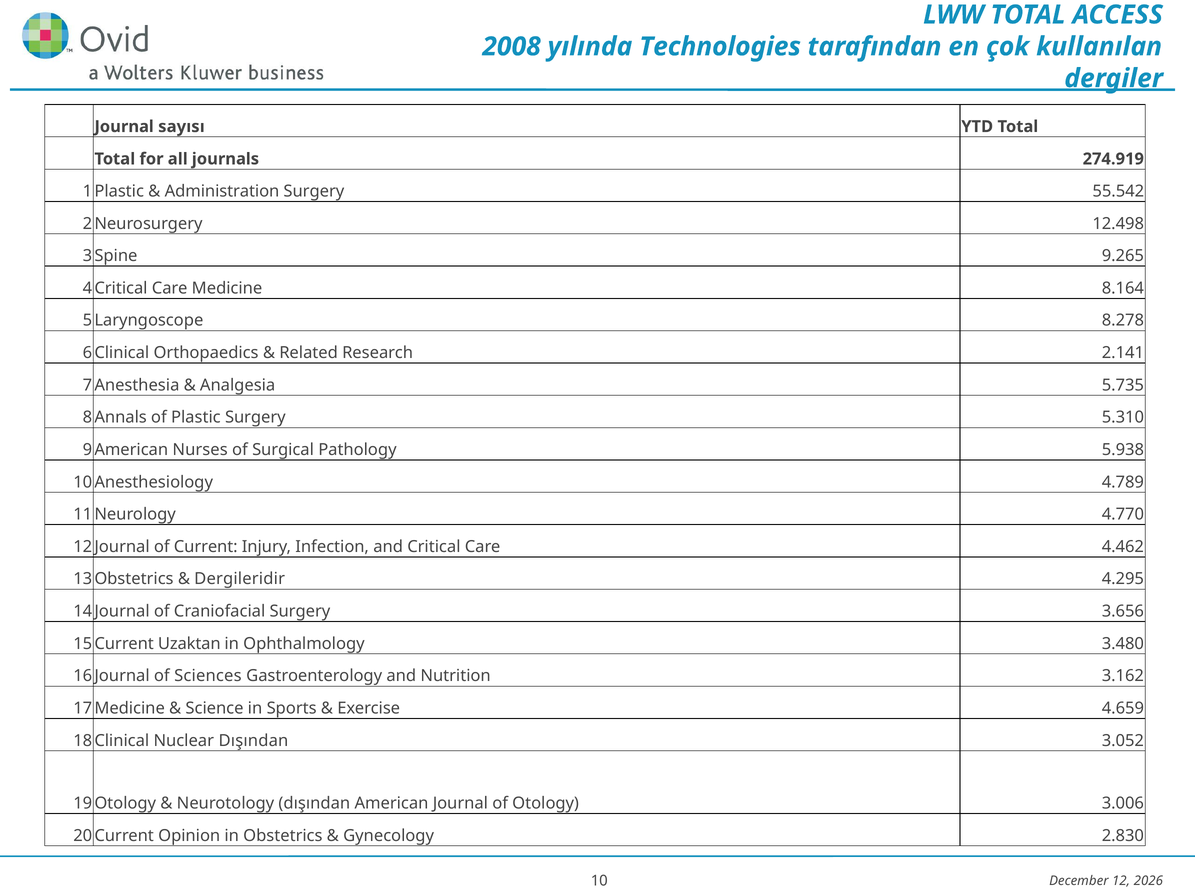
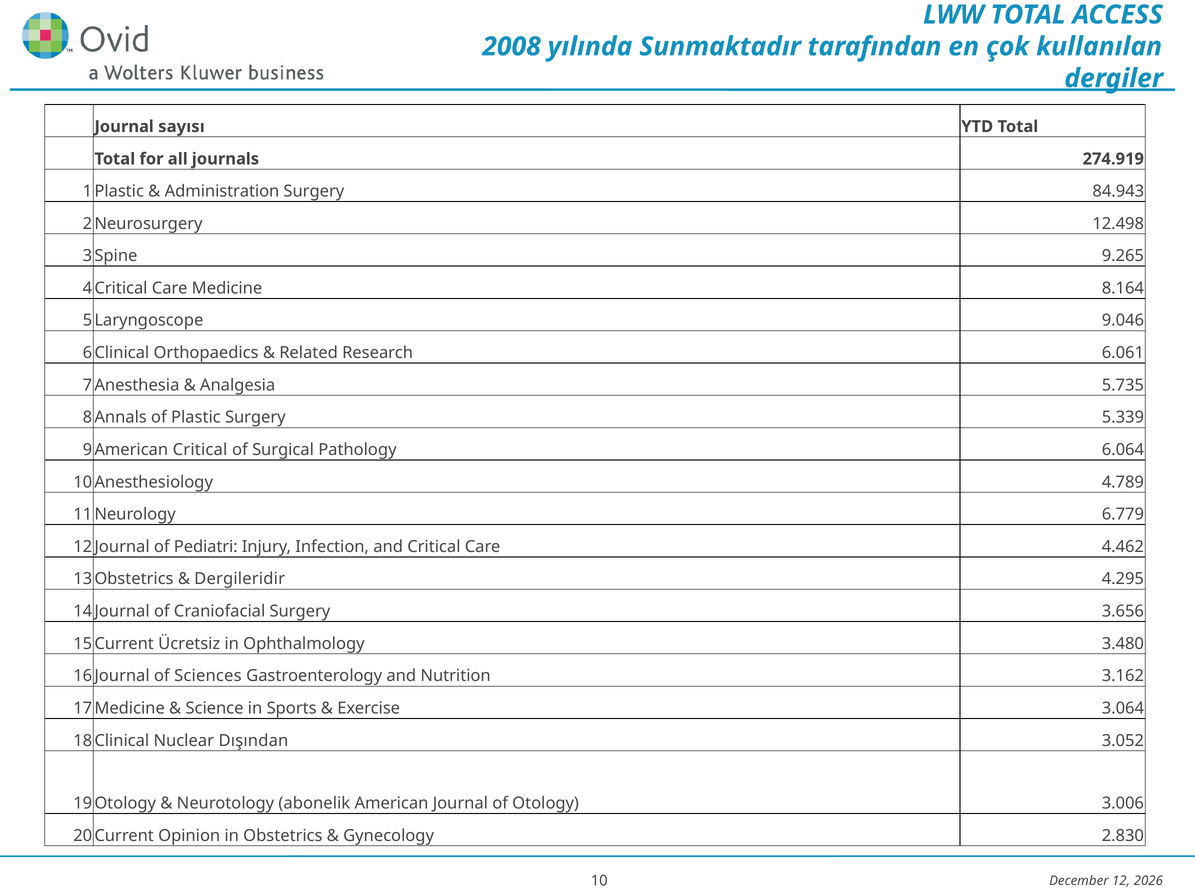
Technologies: Technologies -> Sunmaktadır (720, 47)
55.542: 55.542 -> 84.943 (1118, 191)
8.278: 8.278 -> 9.046 (1123, 321)
2.141: 2.141 -> 6.061 (1123, 353)
5.310: 5.310 -> 5.339 (1123, 418)
Nurses: Nurses -> Critical (200, 450)
5.938: 5.938 -> 6.064 (1123, 450)
4.770: 4.770 -> 6.779 (1123, 514)
Current: Current -> Pediatri (206, 547)
Uzaktan: Uzaktan -> Ücretsiz (189, 644)
4.659: 4.659 -> 3.064 (1123, 708)
Neurotology dışından: dışından -> abonelik (314, 803)
